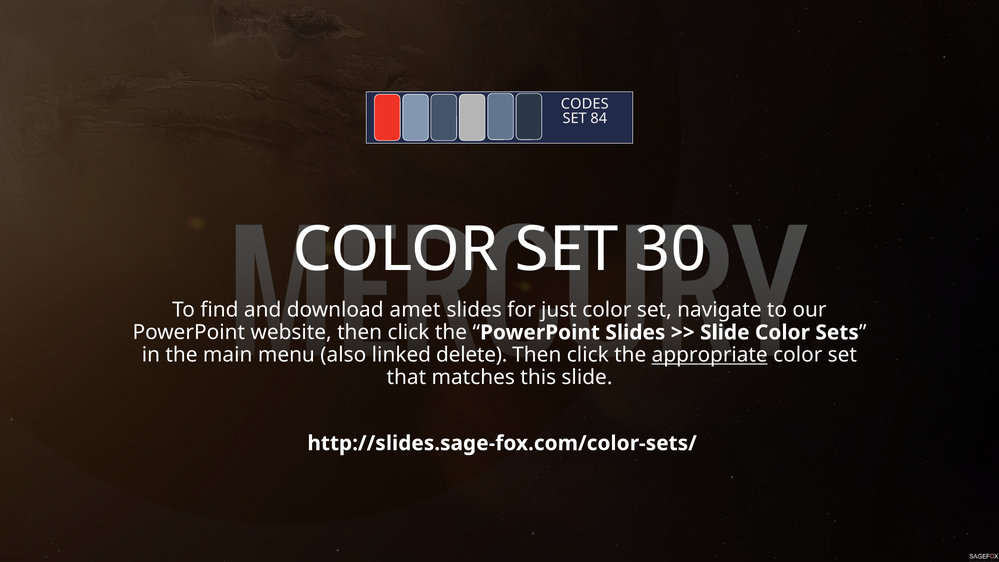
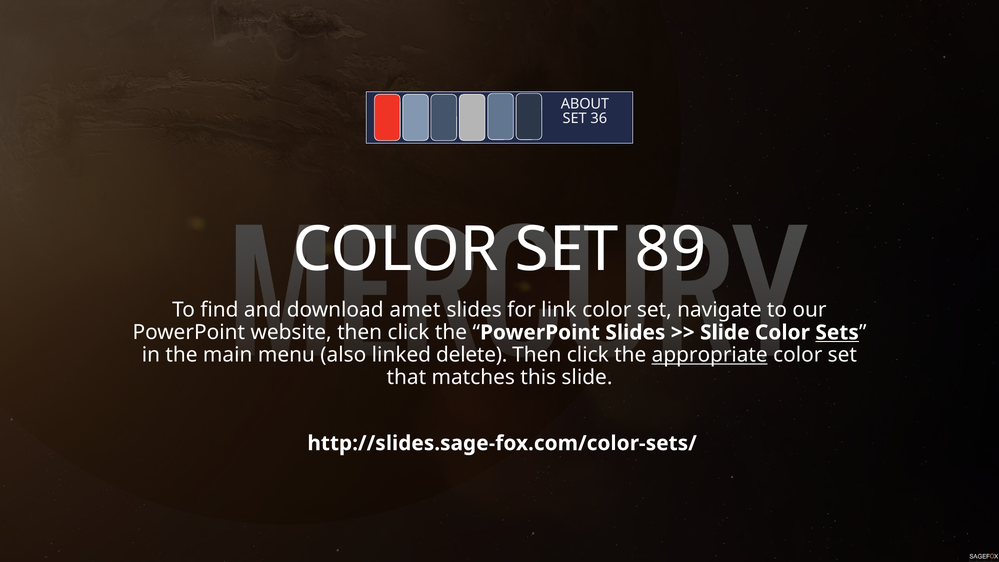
CODES: CODES -> ABOUT (585, 104)
84: 84 -> 36 (599, 119)
30: 30 -> 89 (671, 250)
just: just -> link (559, 310)
Sets underline: none -> present (837, 332)
